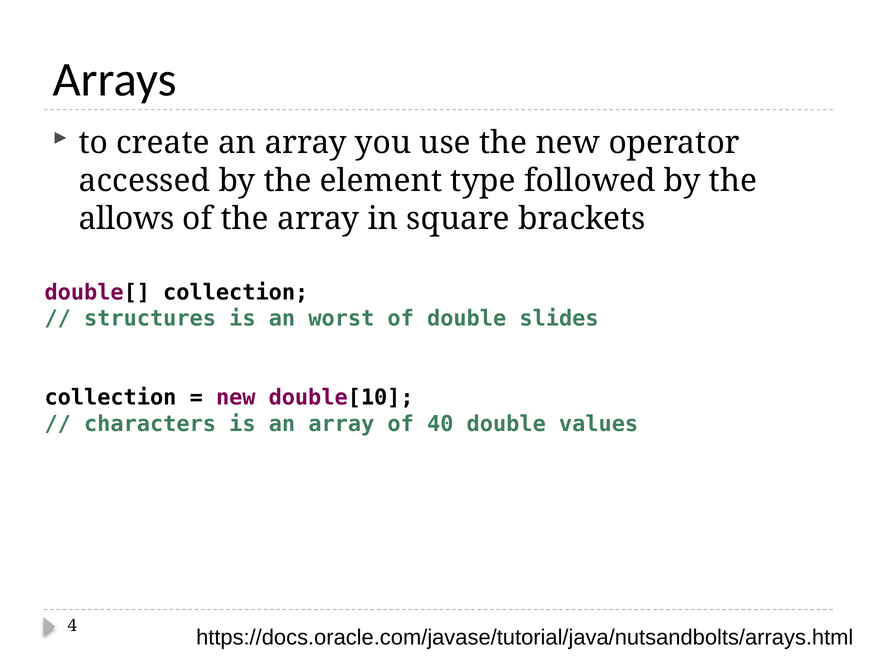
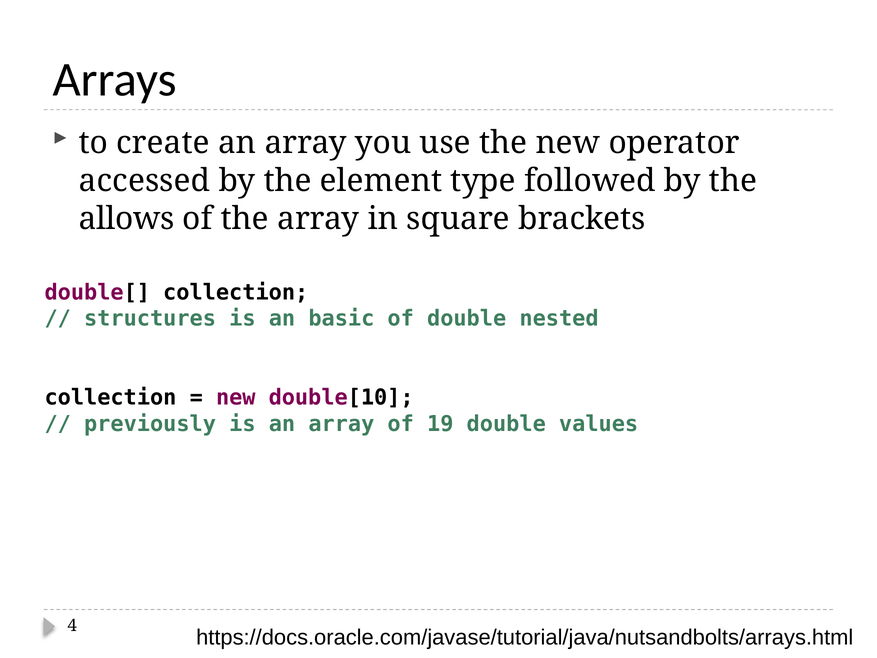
worst: worst -> basic (341, 319)
slides: slides -> nested (559, 319)
characters: characters -> previously (150, 424)
40: 40 -> 19 (440, 424)
